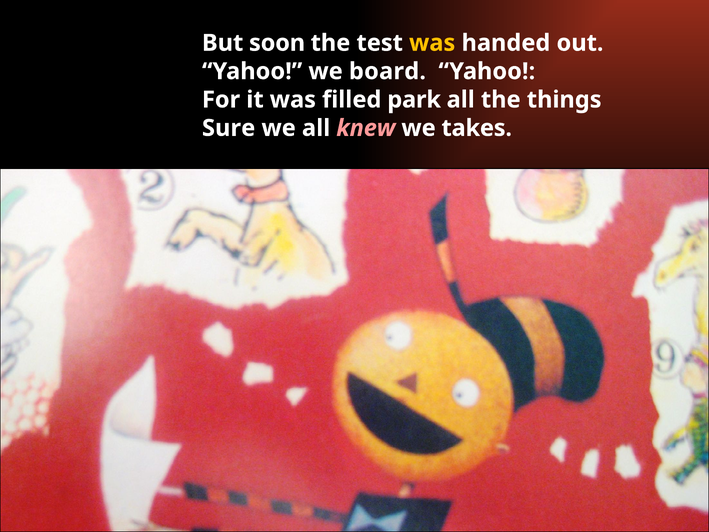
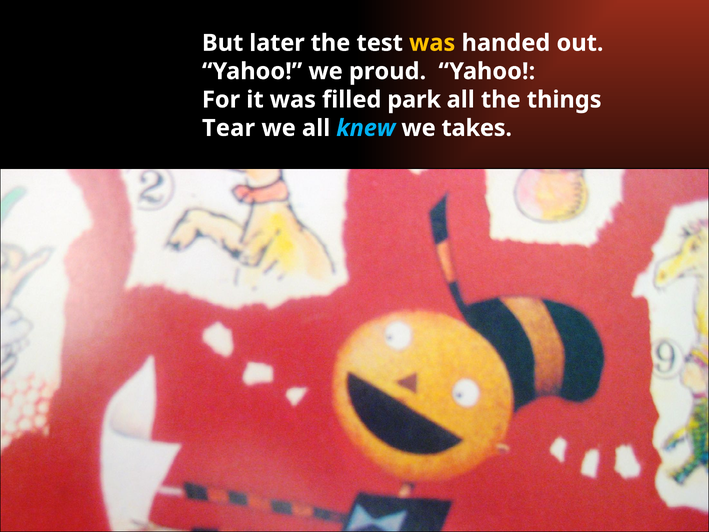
soon: soon -> later (277, 43)
board: board -> proud (388, 71)
Sure: Sure -> Tear (229, 128)
knew colour: pink -> light blue (366, 128)
